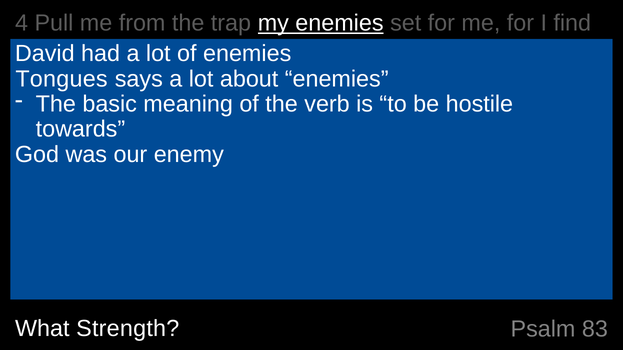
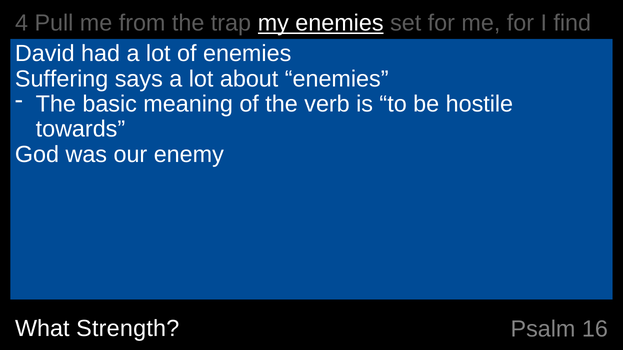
Tongues: Tongues -> Suffering (62, 79)
83: 83 -> 16 (595, 330)
